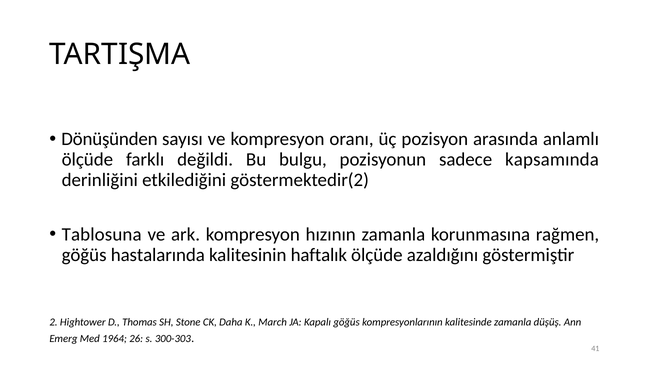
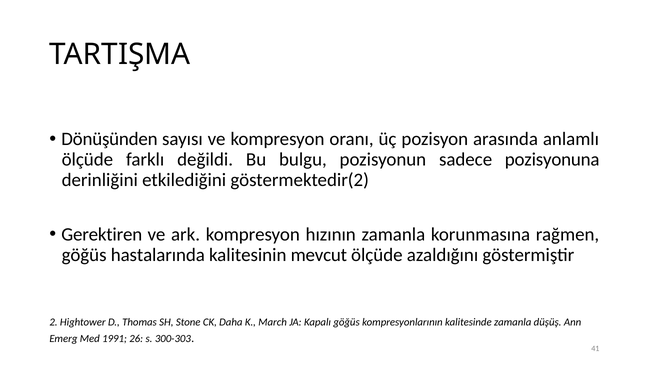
kapsamında: kapsamında -> pozisyonuna (552, 160)
Tablosuna: Tablosuna -> Gerektiren (102, 235)
haftalık: haftalık -> mevcut (319, 255)
1964: 1964 -> 1991 (115, 339)
